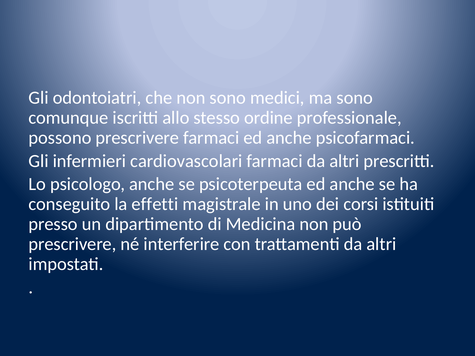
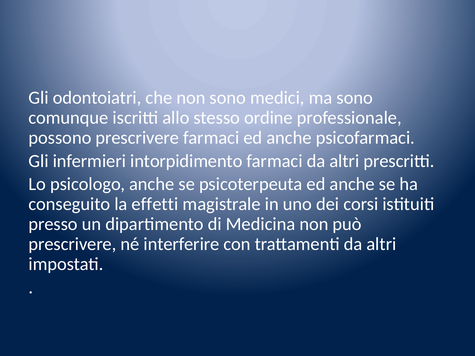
cardiovascolari: cardiovascolari -> intorpidimento (186, 161)
